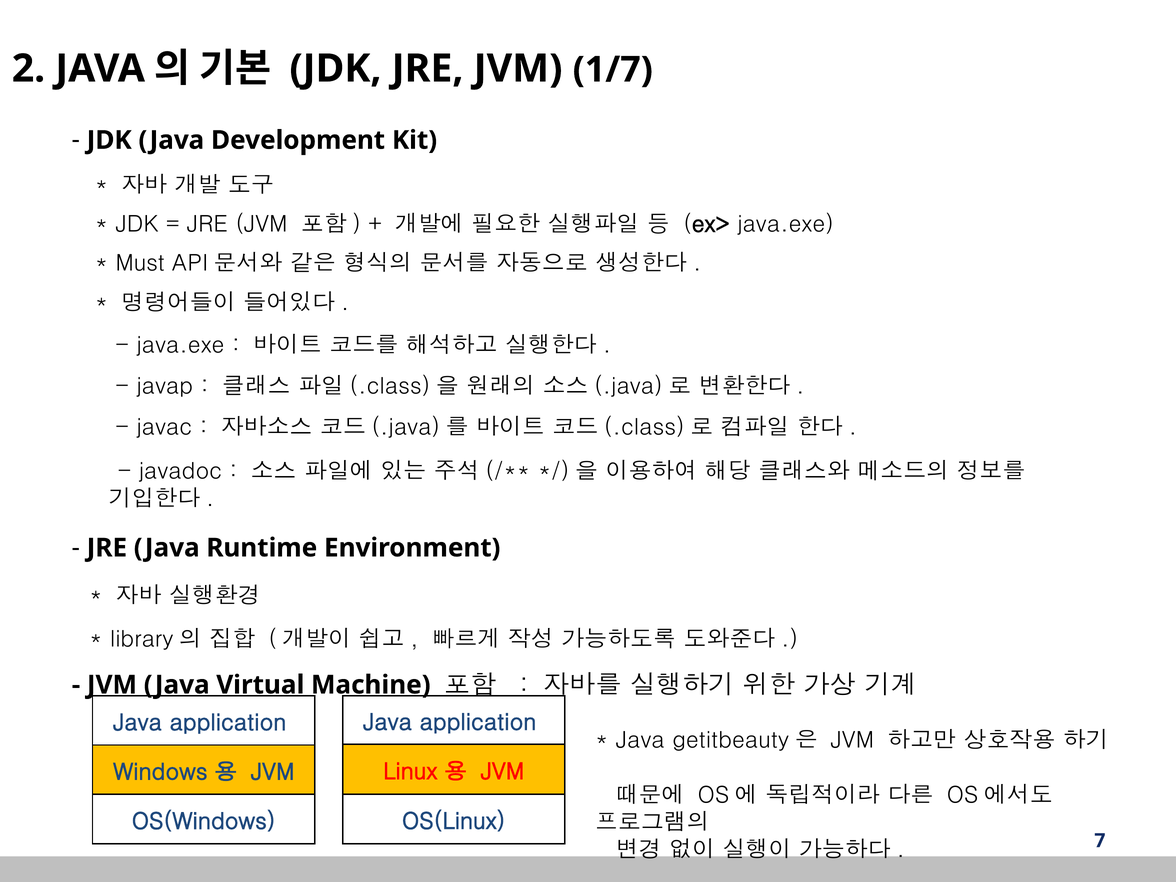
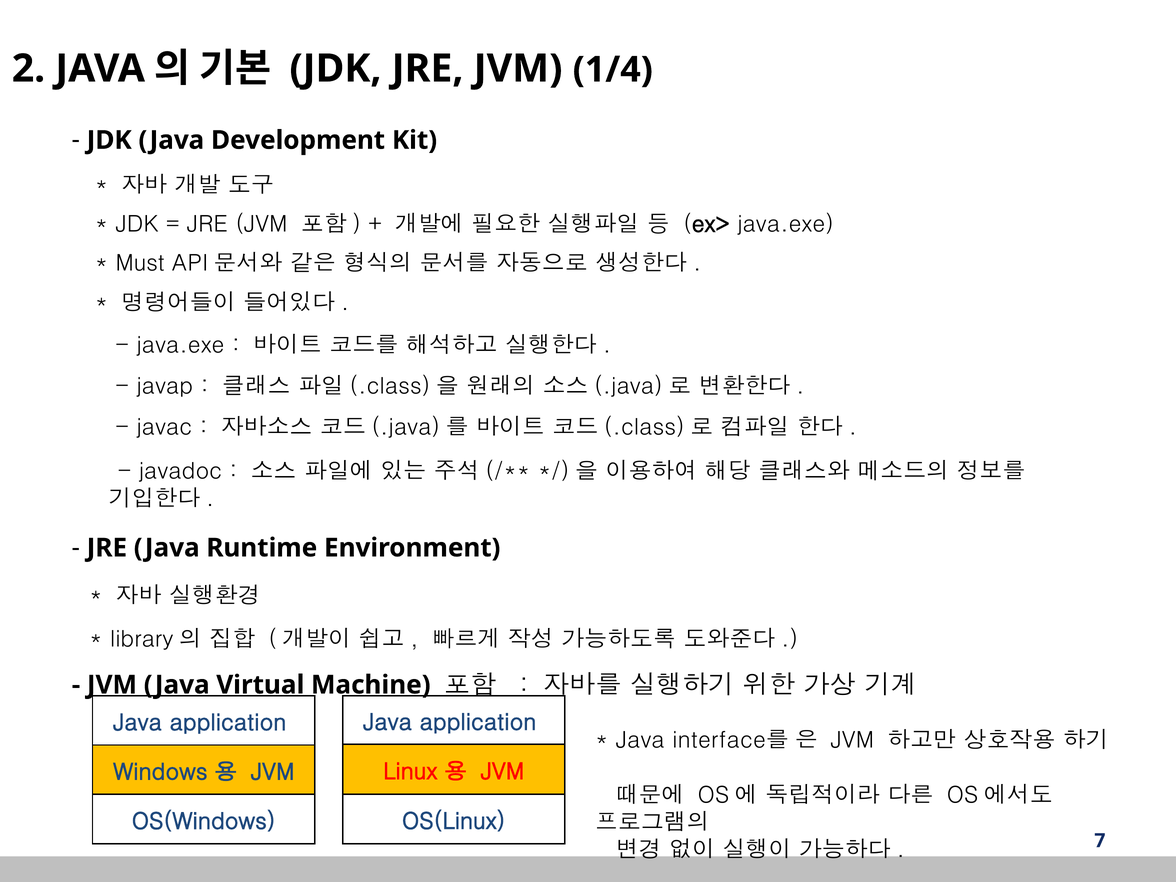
1/7: 1/7 -> 1/4 (613, 70)
getitbeauty: getitbeauty -> interface를 (731, 740)
